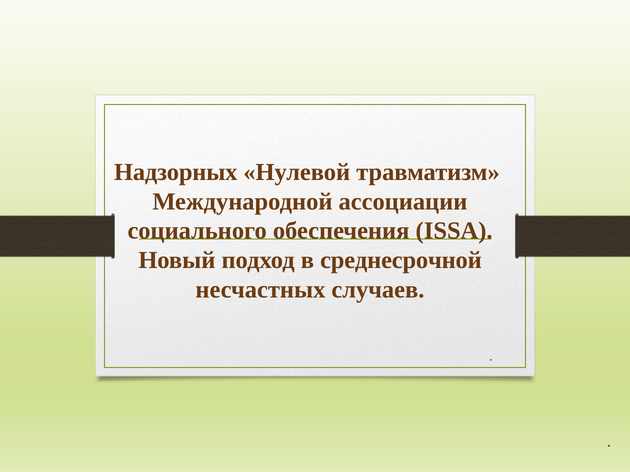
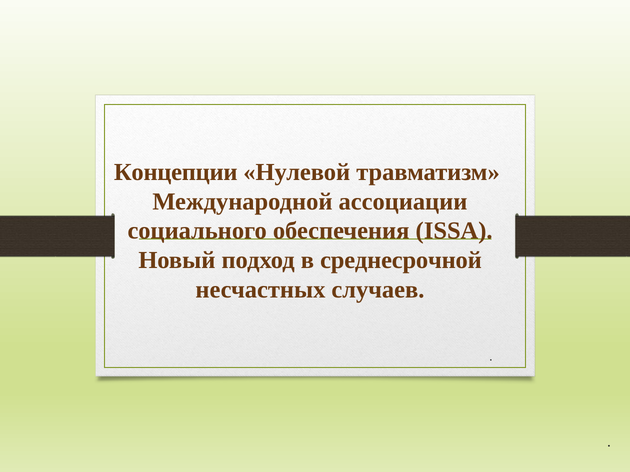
Надзорных: Надзорных -> Концепции (176, 172)
